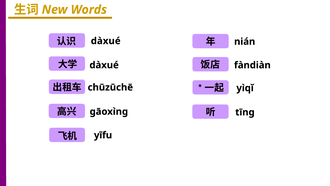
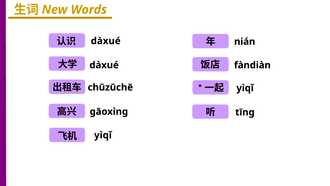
yīfu: yīfu -> yìqǐ (103, 135)
